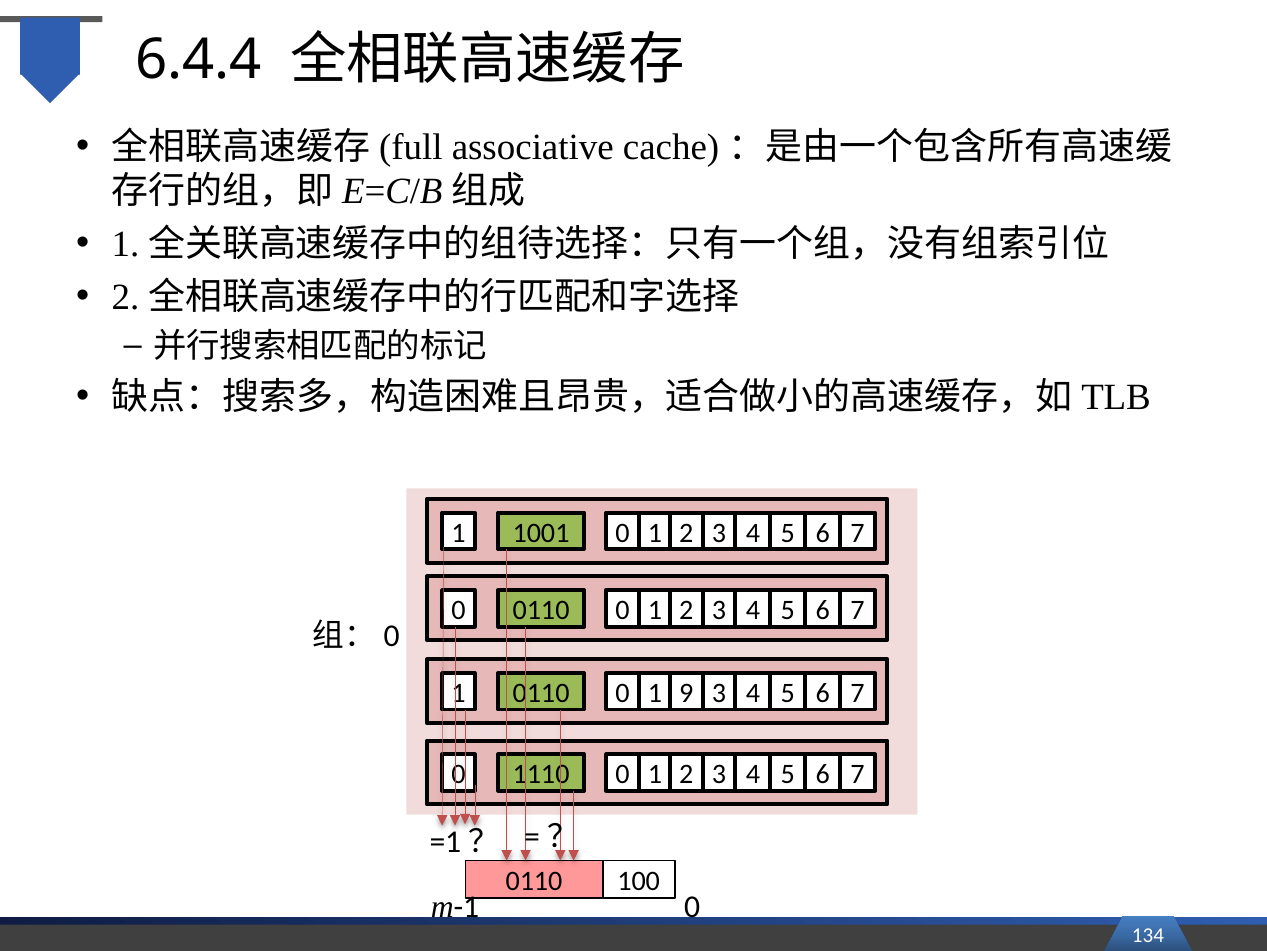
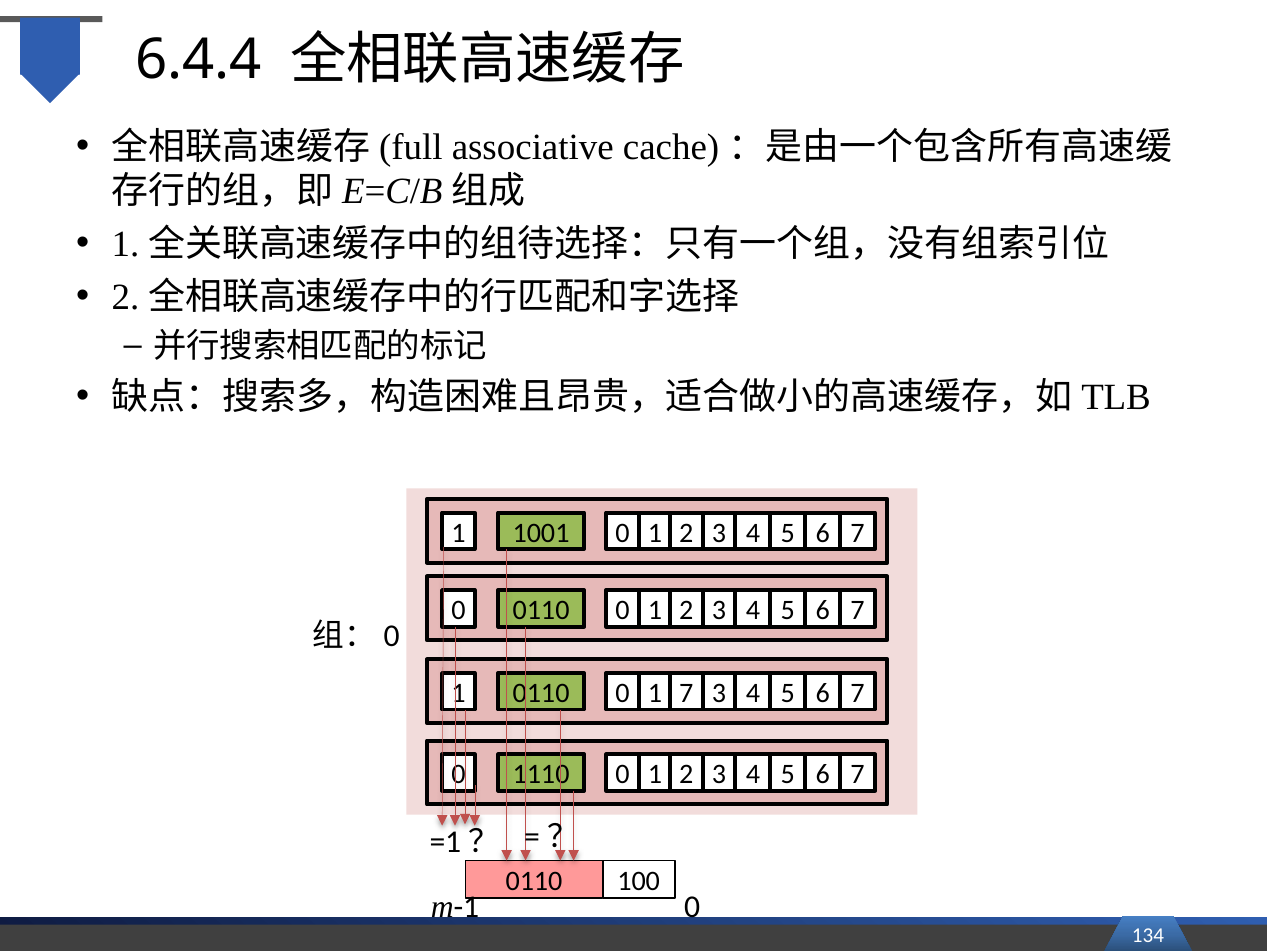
1 9: 9 -> 7 (686, 693)
